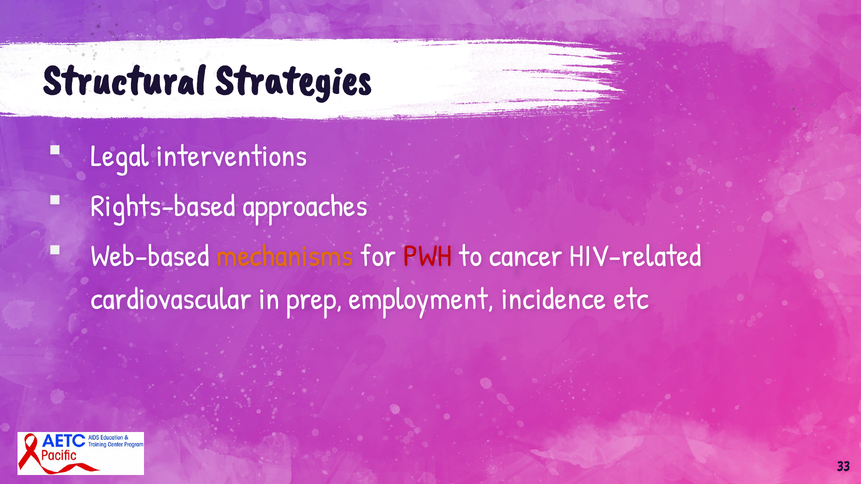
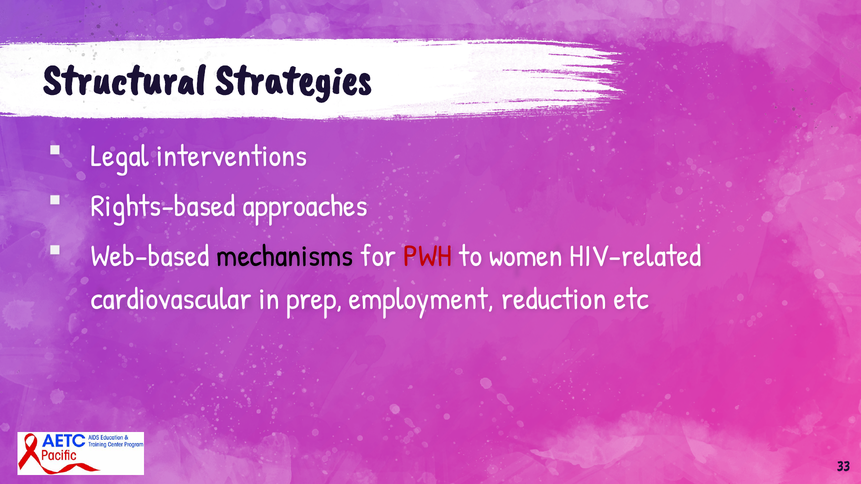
mechanisms colour: orange -> black (285, 256)
cancer: cancer -> women (526, 256)
incidence: incidence -> reduction (554, 299)
